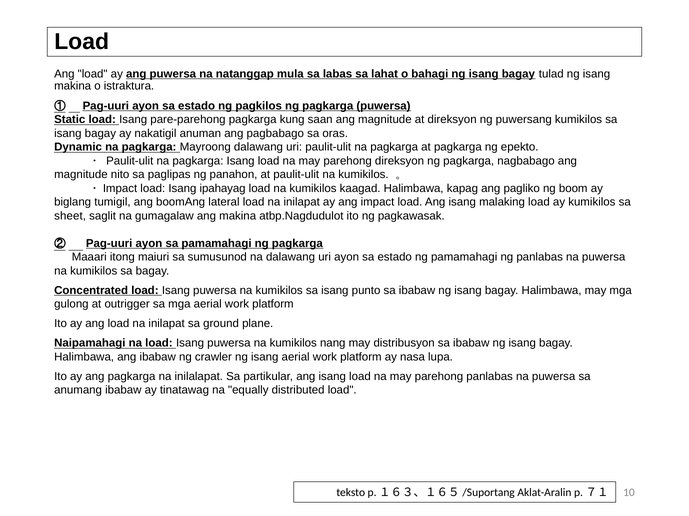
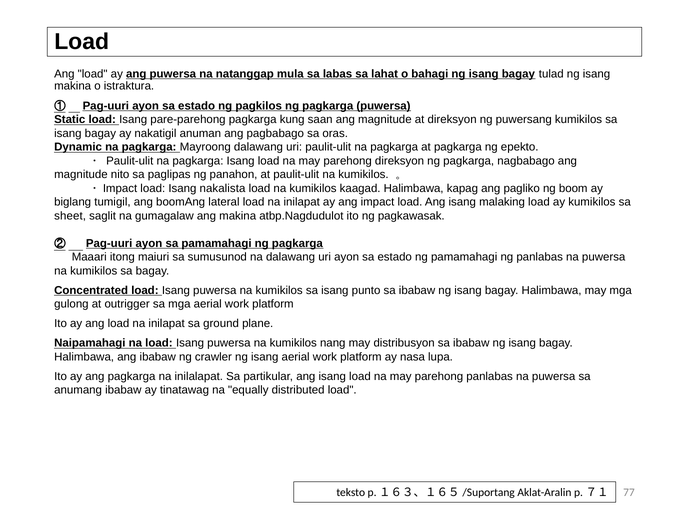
ipahayag: ipahayag -> nakalista (223, 189)
10: 10 -> 77 (629, 493)
